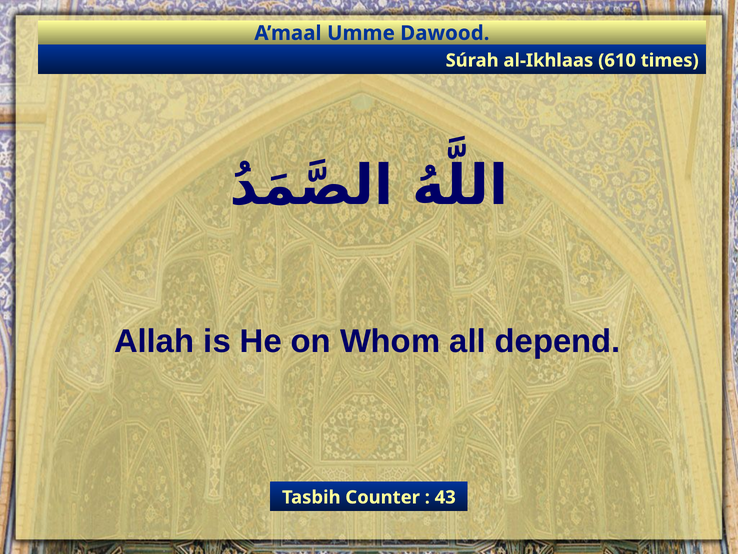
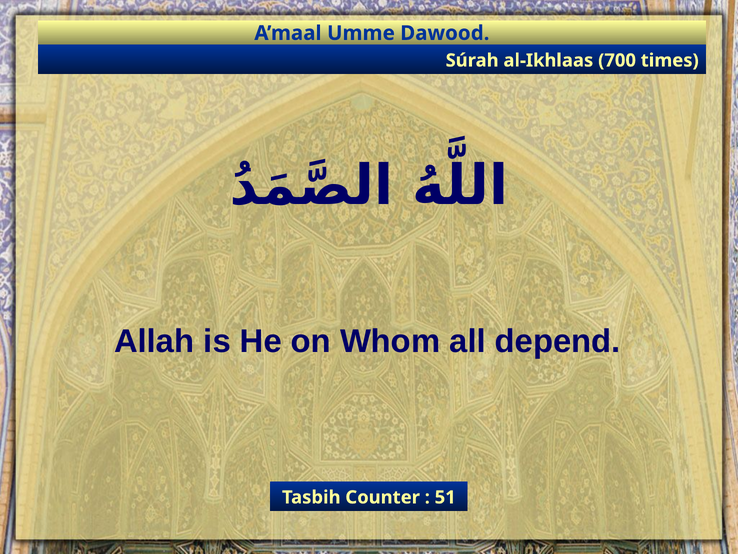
610: 610 -> 700 (617, 60)
43: 43 -> 51 (445, 497)
